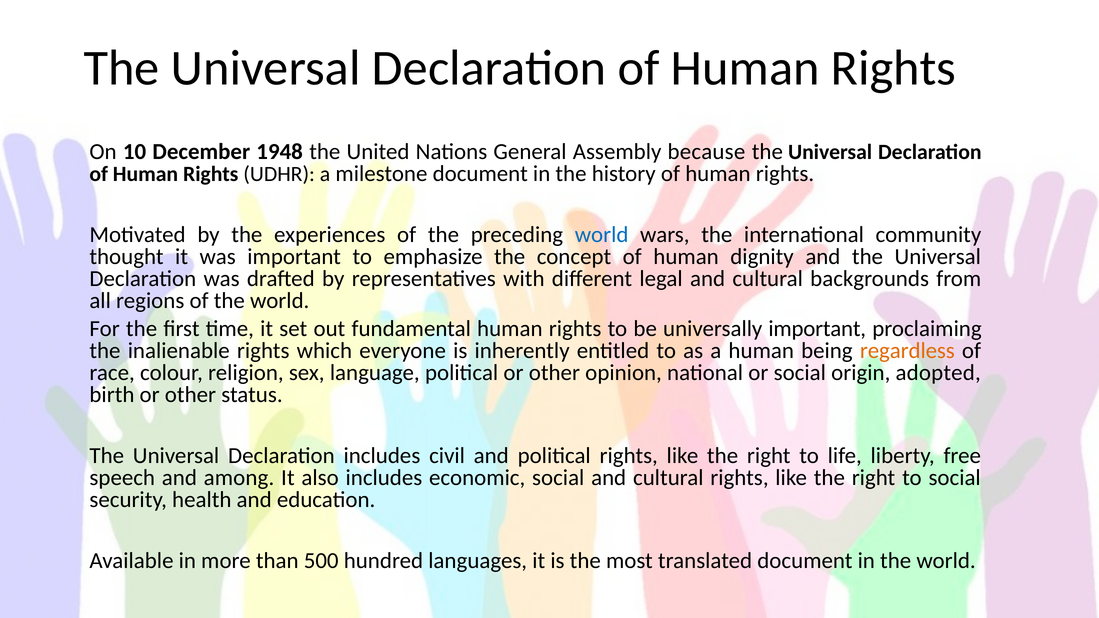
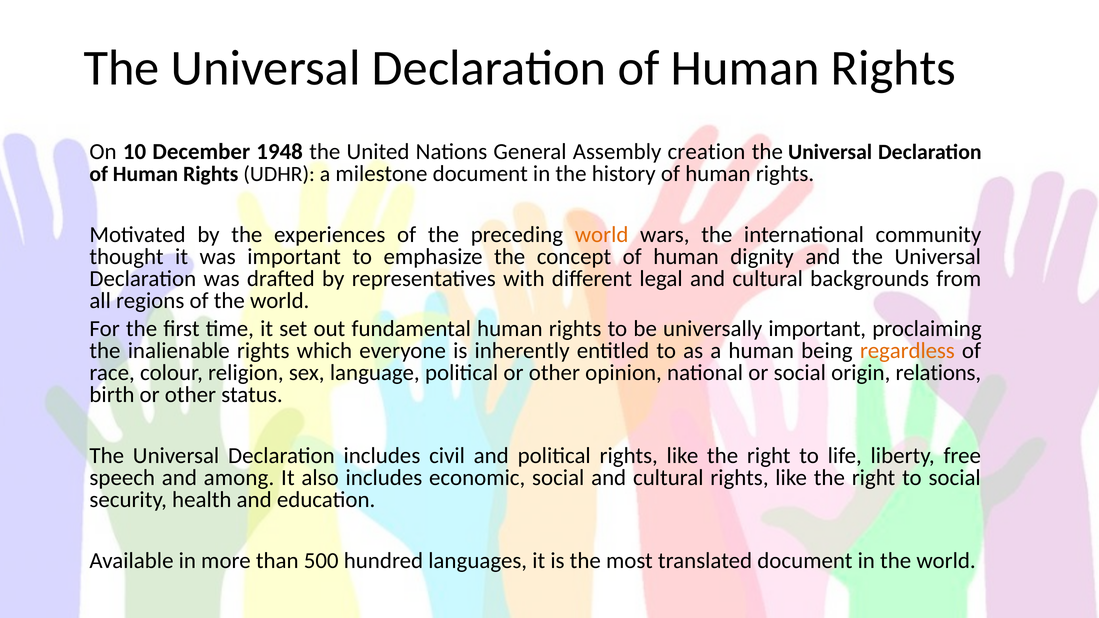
because: because -> creation (706, 152)
world colour: blue -> orange (602, 235)
adopted: adopted -> relations (938, 373)
